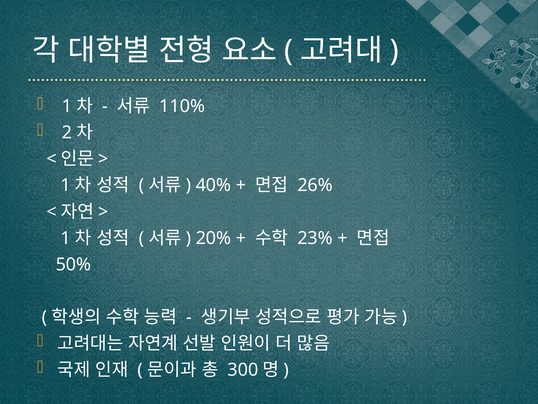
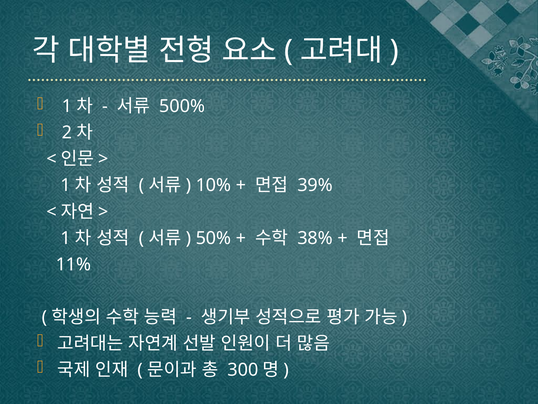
110%: 110% -> 500% (182, 106)
40%: 40% -> 10% (213, 185)
26%: 26% -> 39% (315, 185)
20%: 20% -> 50% (213, 238)
23%: 23% -> 38% (315, 238)
50%: 50% -> 11% (73, 264)
